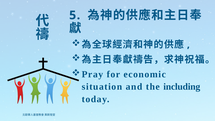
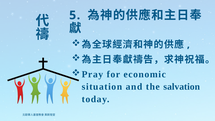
including: including -> salvation (182, 87)
